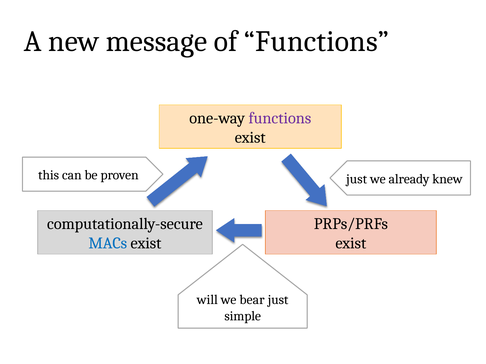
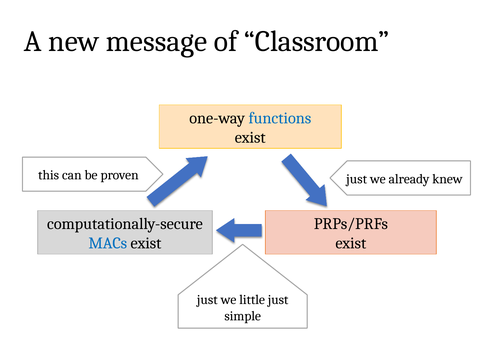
of Functions: Functions -> Classroom (317, 42)
functions colour: purple -> blue (280, 118)
will: will -> just (207, 300)
bear: bear -> little (252, 300)
